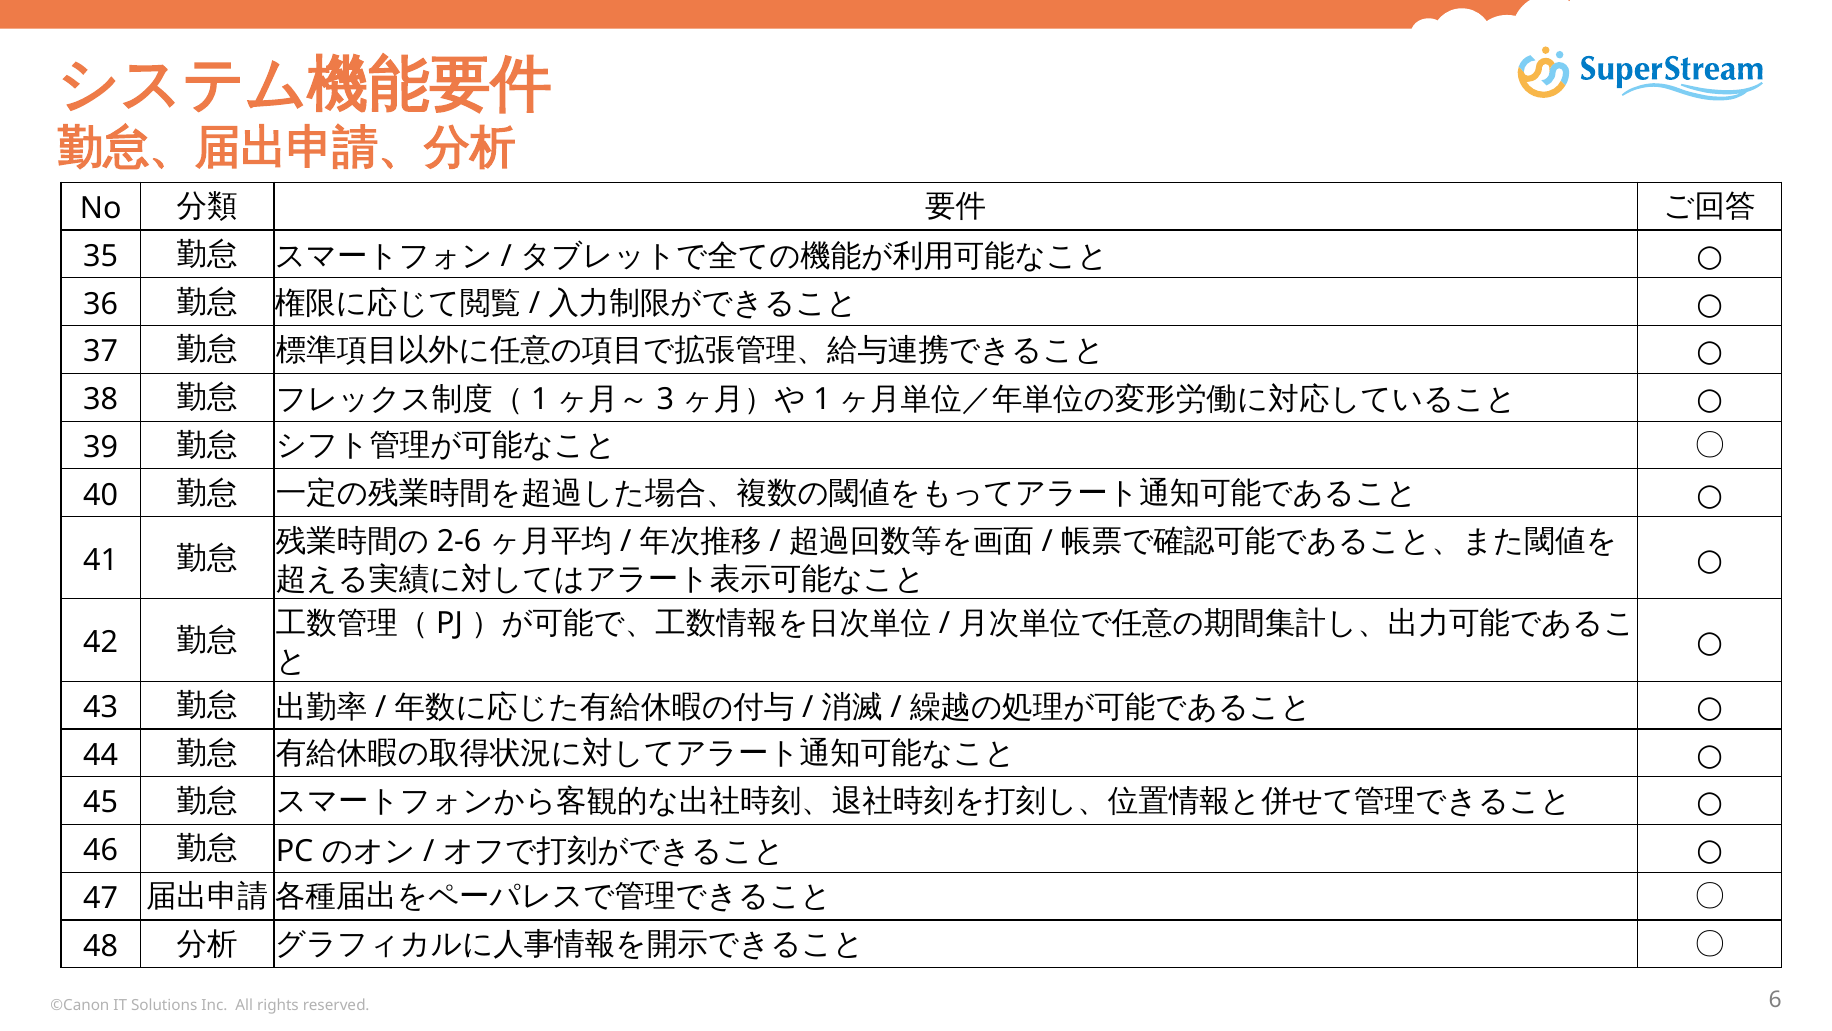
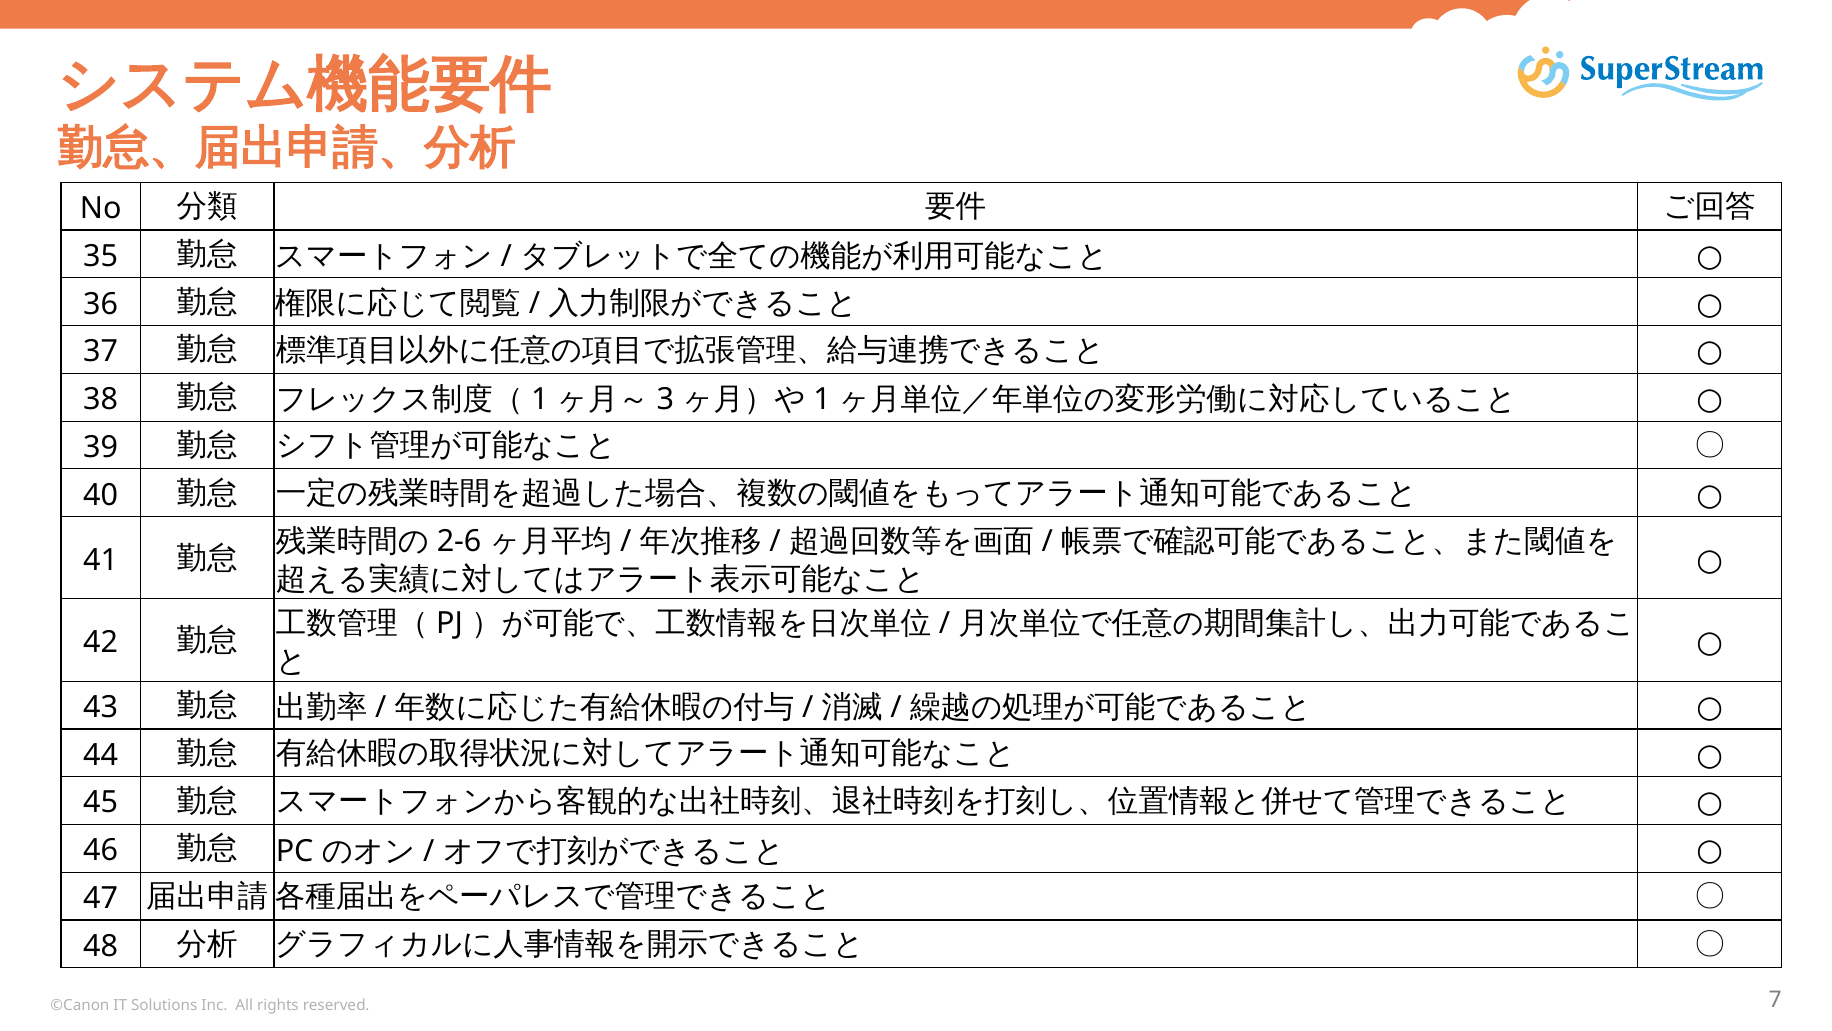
6: 6 -> 7 (1775, 999)
